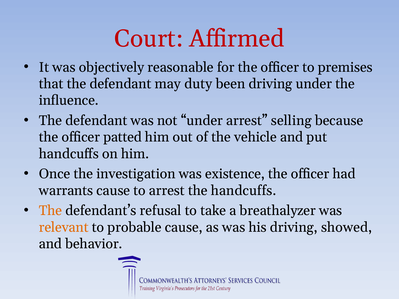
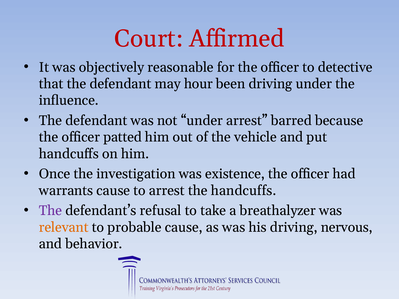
premises: premises -> detective (345, 67)
duty: duty -> hour (198, 84)
selling: selling -> barred (291, 121)
The colour: orange -> purple (51, 211)
showed: showed -> nervous (347, 227)
